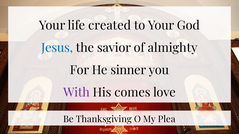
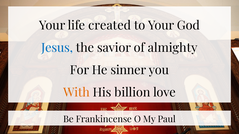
With colour: purple -> orange (77, 93)
comes: comes -> billion (132, 93)
Thanksgiving: Thanksgiving -> Frankincense (104, 120)
Plea: Plea -> Paul (167, 120)
